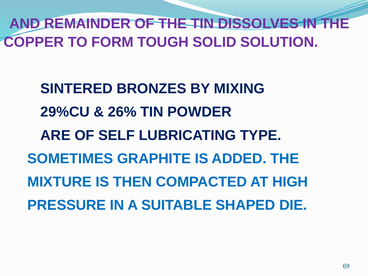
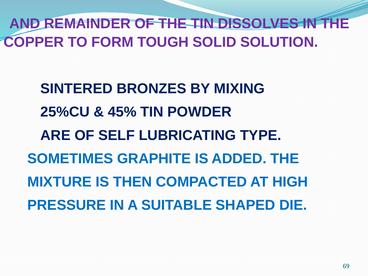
29%CU: 29%CU -> 25%CU (65, 112)
26%: 26% -> 45% (122, 112)
